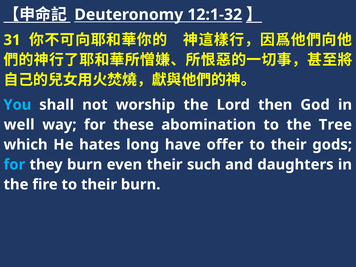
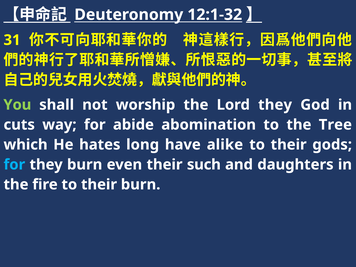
You colour: light blue -> light green (17, 105)
Lord then: then -> they (275, 105)
well: well -> cuts (19, 125)
these: these -> abide (133, 125)
offer: offer -> alike (225, 145)
